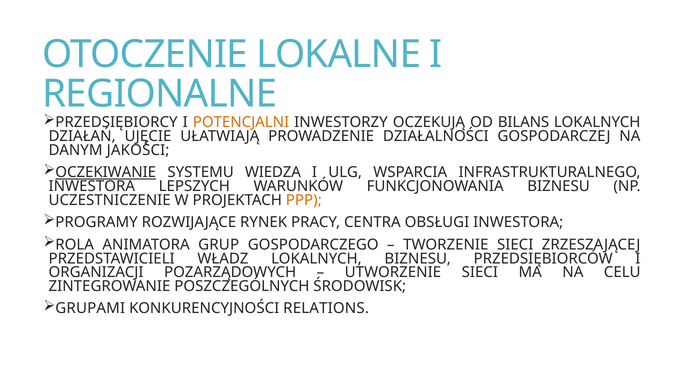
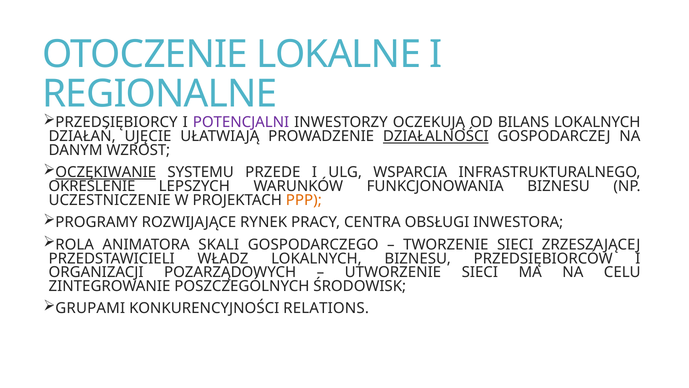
POTENCJALNI colour: orange -> purple (241, 122)
DZIAŁALNOŚCI underline: none -> present (436, 136)
JAKOŚCI: JAKOŚCI -> WZROST (138, 150)
WIEDZA: WIEDZA -> PRZEDE (273, 172)
INWESTORA: INWESTORA -> OKREŚLENIE (92, 186)
GRUP: GRUP -> SKALI (219, 244)
